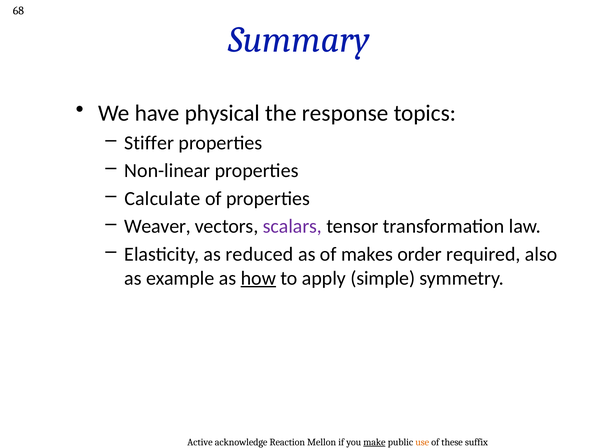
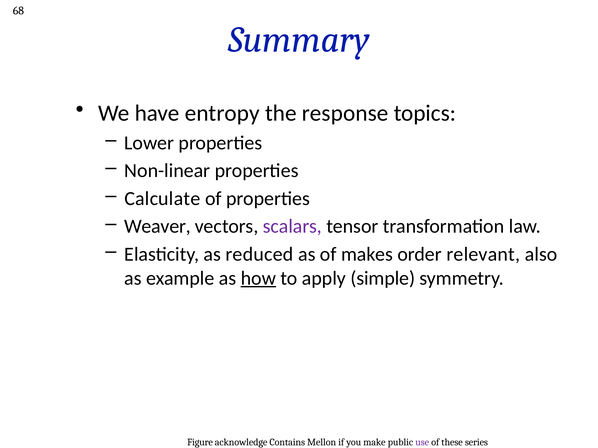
physical: physical -> entropy (222, 113)
Stiffer: Stiffer -> Lower (149, 143)
required: required -> relevant (483, 255)
Active: Active -> Figure (200, 443)
Reaction: Reaction -> Contains (287, 443)
make underline: present -> none (374, 443)
use colour: orange -> purple (422, 443)
suffix: suffix -> series (476, 443)
